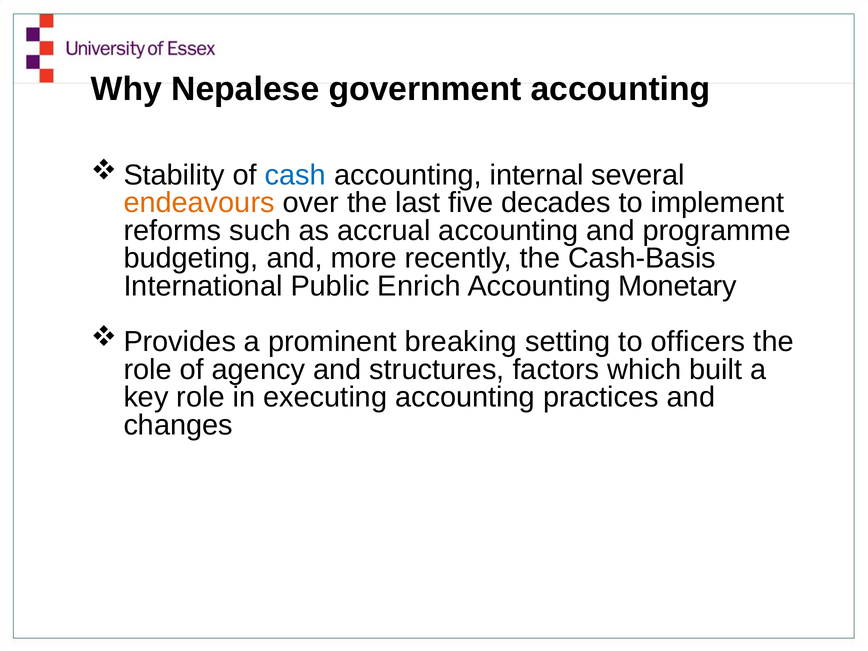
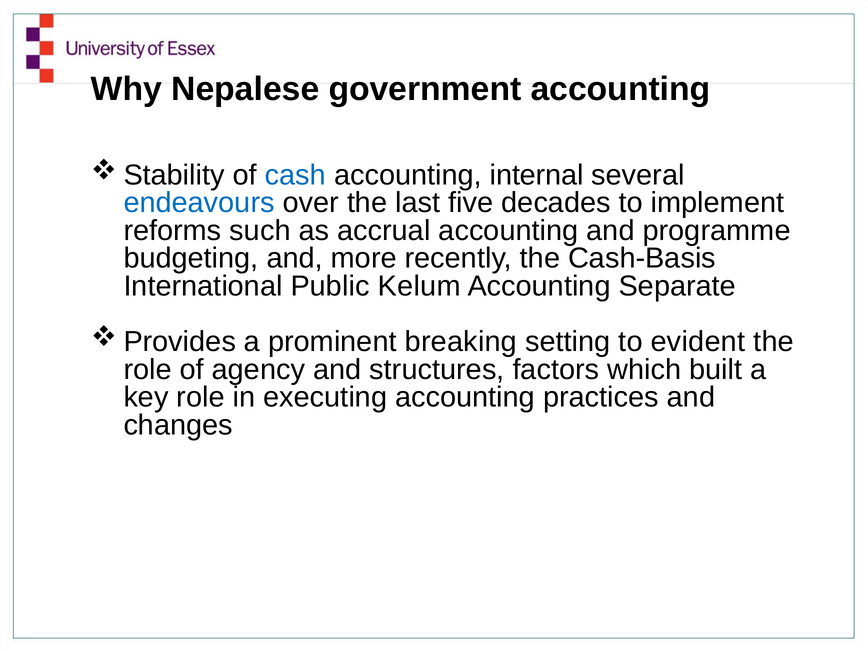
endeavours colour: orange -> blue (199, 203)
Enrich: Enrich -> Kelum (419, 286)
Monetary: Monetary -> Separate (677, 286)
officers: officers -> evident (698, 342)
